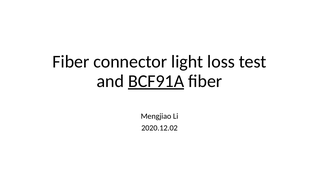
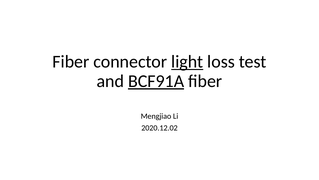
light underline: none -> present (187, 61)
